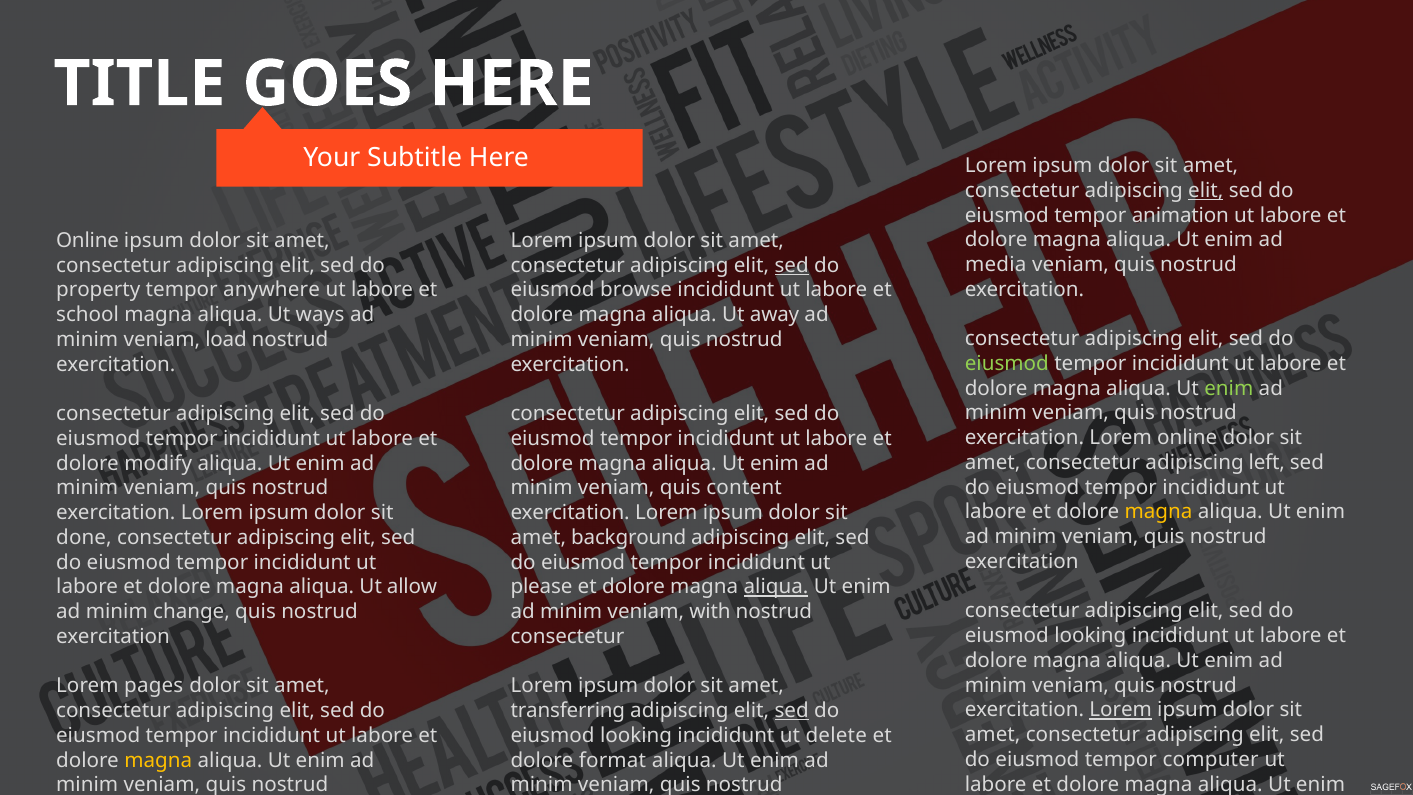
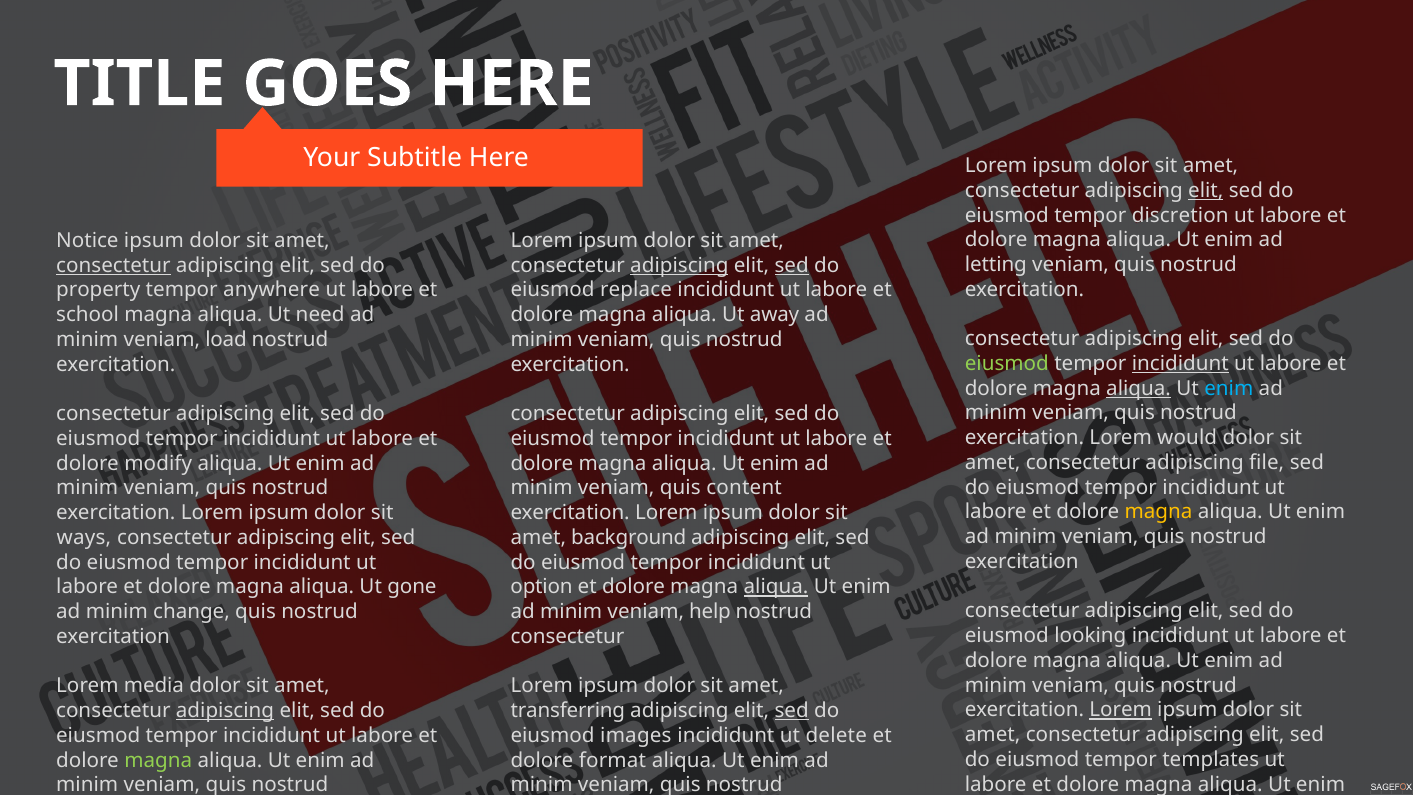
animation: animation -> discretion (1180, 215)
Online: Online -> Notice (87, 241)
media: media -> letting (996, 265)
consectetur underline: none -> present (113, 265)
adipiscing underline: none -> present (679, 265)
browse: browse -> replace (636, 290)
ways: ways -> need (320, 315)
incididunt underline: none -> present (1180, 364)
aliqua underline: none -> present (1139, 388)
enim colour: light green -> light blue (1229, 388)
Lorem online: online -> would (1187, 438)
left: left -> file (1267, 463)
done: done -> ways (84, 538)
allow: allow -> gone (412, 587)
please: please -> option (542, 587)
with: with -> help (710, 612)
pages: pages -> media (154, 686)
adipiscing underline: none -> present (225, 711)
looking: looking -> images (636, 735)
computer: computer -> templates (1211, 759)
magna colour: yellow -> light green (158, 760)
